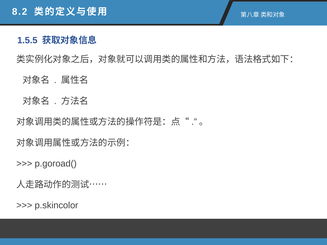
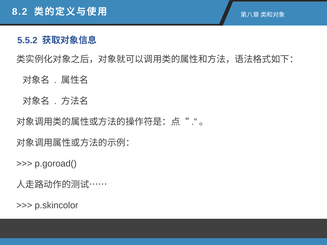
1.5.5: 1.5.5 -> 5.5.2 (27, 40)
